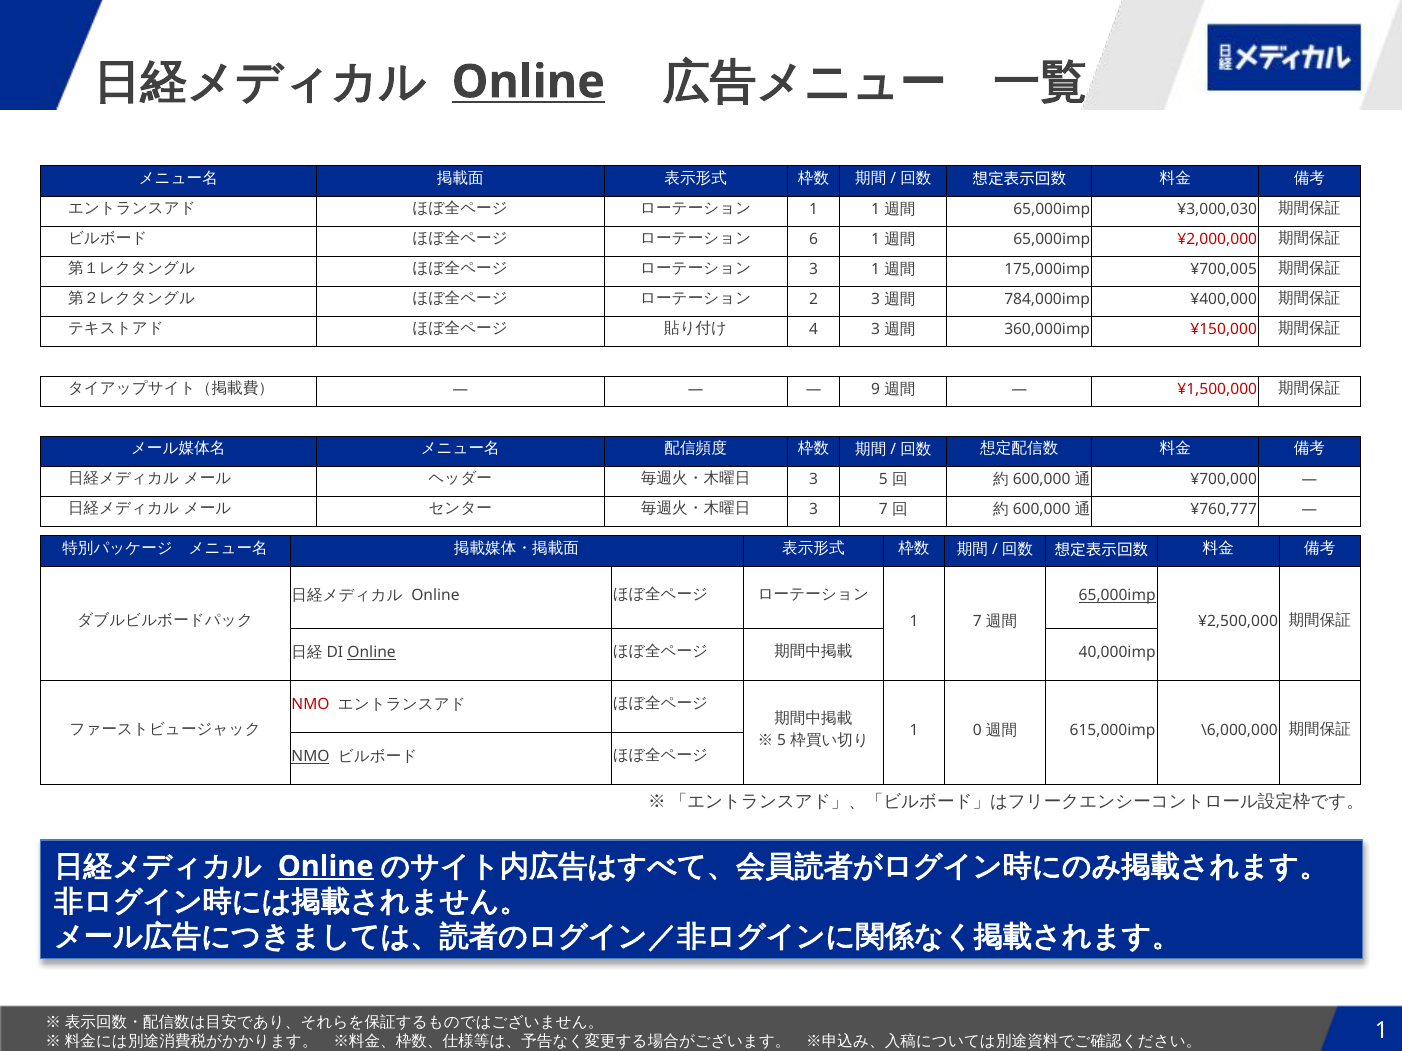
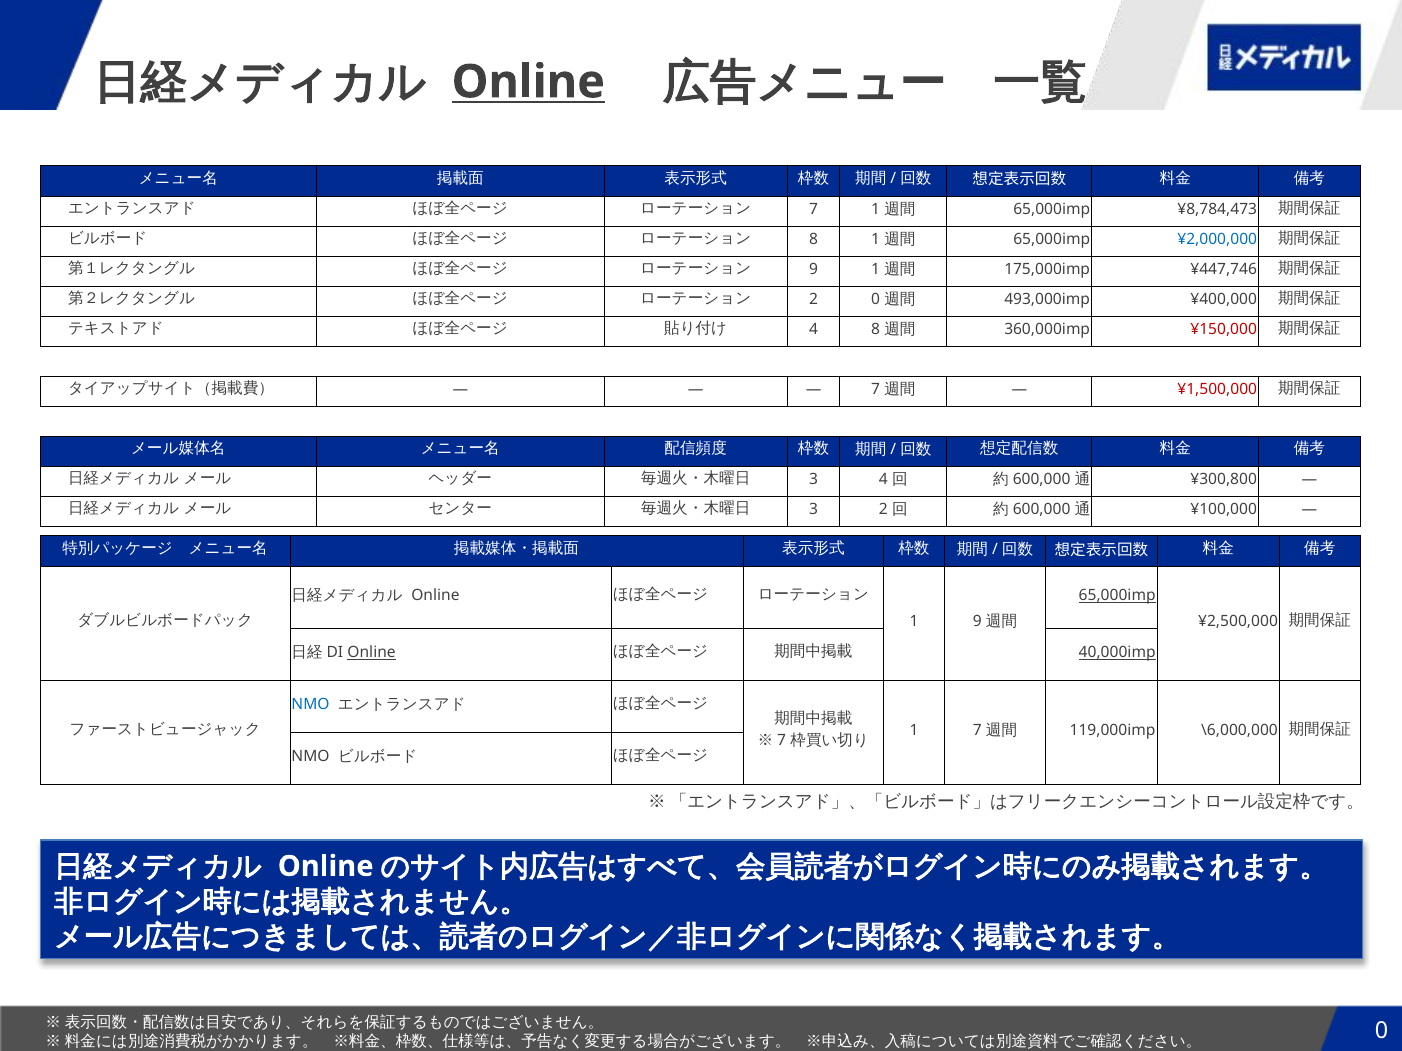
1: 1 -> 7 (814, 209)
¥3,000,030: ¥3,000,030 -> ¥8,784,473 (1217, 209)
6: 6 -> 8 (814, 239)
¥2,000,000 colour: red -> blue (1217, 239)
3: 3 -> 9 (814, 269)
¥700,005: ¥700,005 -> ¥447,746 (1224, 269)
2 3: 3 -> 0 (876, 299)
784,000imp: 784,000imp -> 493,000imp (1047, 299)
4 3: 3 -> 8 (876, 330)
9: 9 -> 7 (876, 390)
3 5: 5 -> 4 (883, 480)
¥700,000: ¥700,000 -> ¥300,800 (1224, 480)
3 7: 7 -> 2 (883, 510)
¥760,777: ¥760,777 -> ¥100,000 (1224, 510)
1 7: 7 -> 9 (977, 622)
40,000imp underline: none -> present (1117, 653)
NMO colour: red -> blue (310, 705)
1 0: 0 -> 7 (977, 731)
615,000imp: 615,000imp -> 119,000imp (1113, 731)
5: 5 -> 7 (782, 741)
NMO underline: present -> none (310, 757)
Online underline: present -> none (326, 867)
1: 1 -> 0 (1382, 1031)
